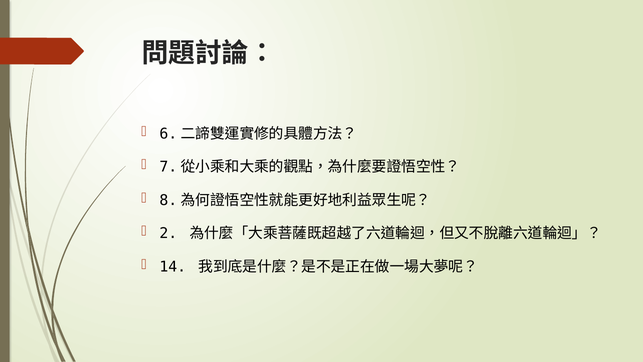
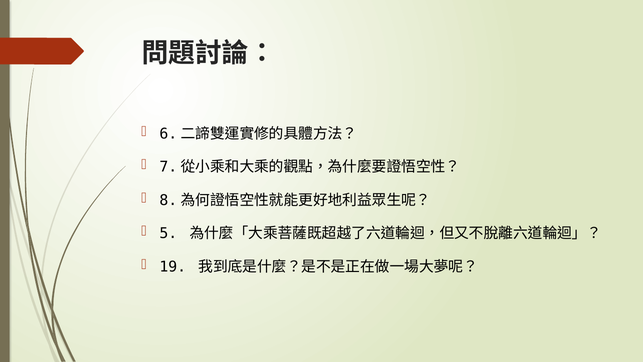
2: 2 -> 5 (168, 233)
14: 14 -> 19 (173, 266)
